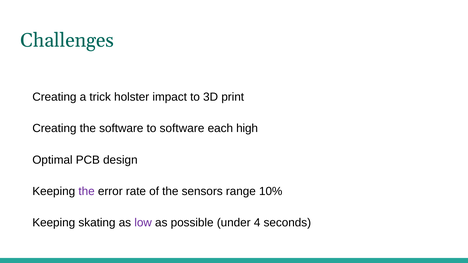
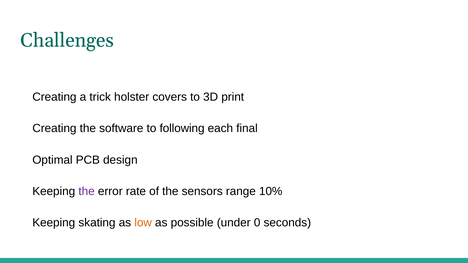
impact: impact -> covers (170, 97)
to software: software -> following (182, 129)
high: high -> final (247, 129)
low colour: purple -> orange (143, 223)
4: 4 -> 0 (257, 223)
